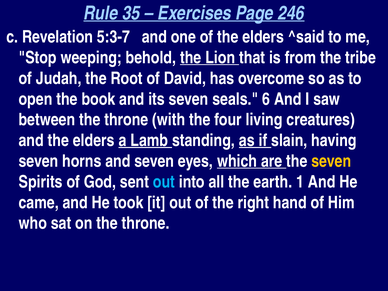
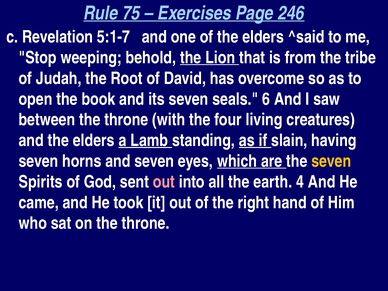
35: 35 -> 75 (131, 13)
5:3-7: 5:3-7 -> 5:1-7 (113, 37)
out colour: light blue -> pink (164, 182)
1: 1 -> 4 (300, 182)
